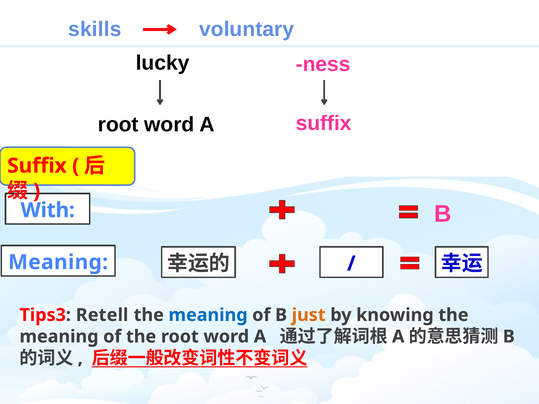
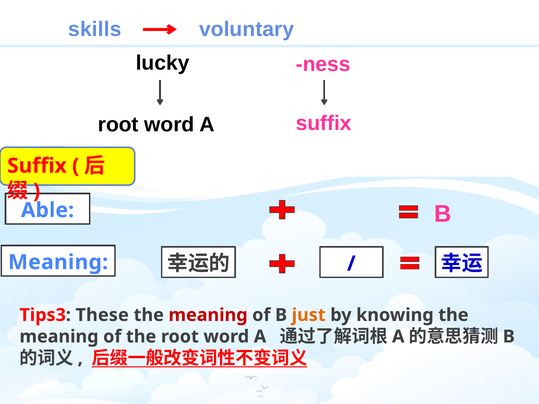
With: With -> Able (47, 210)
Retell: Retell -> These (102, 315)
meaning colour: blue -> red (208, 315)
